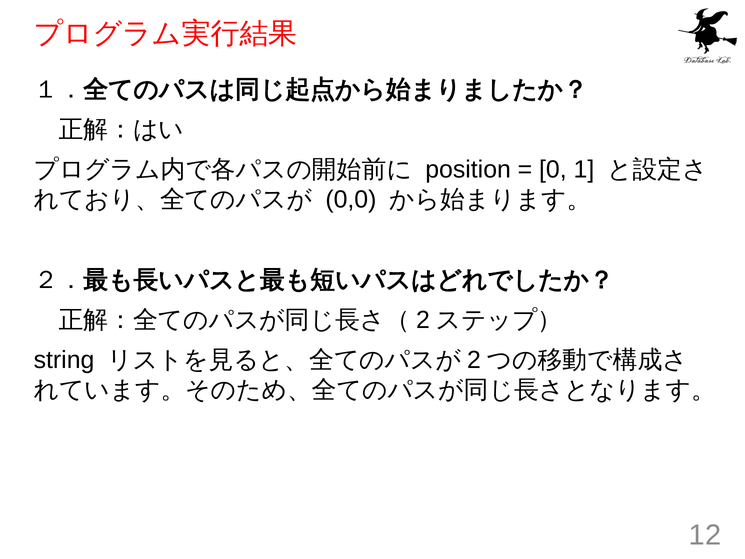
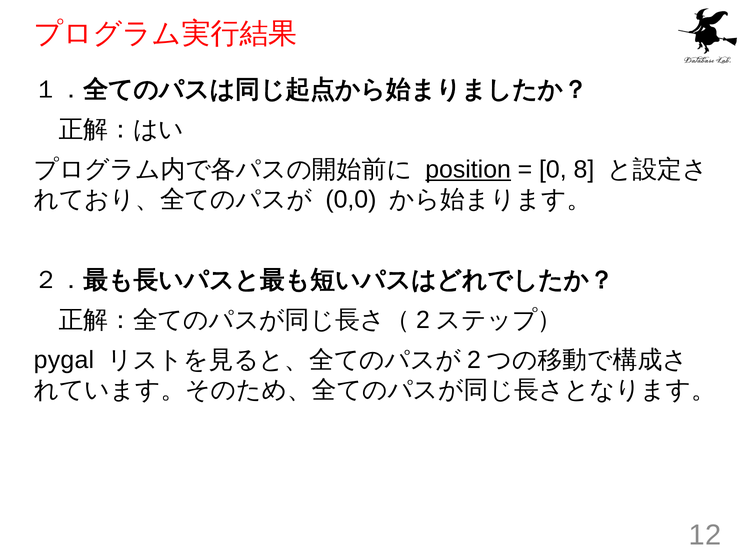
position underline: none -> present (468, 170)
1: 1 -> 8 (584, 170)
string: string -> pygal (64, 360)
